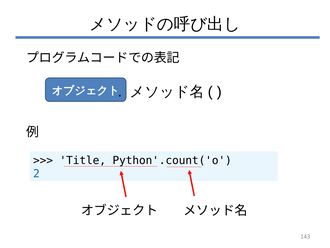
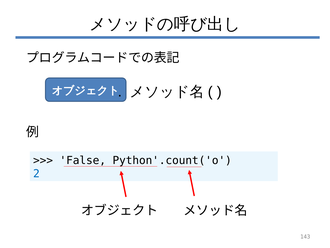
Title: Title -> False (83, 160)
